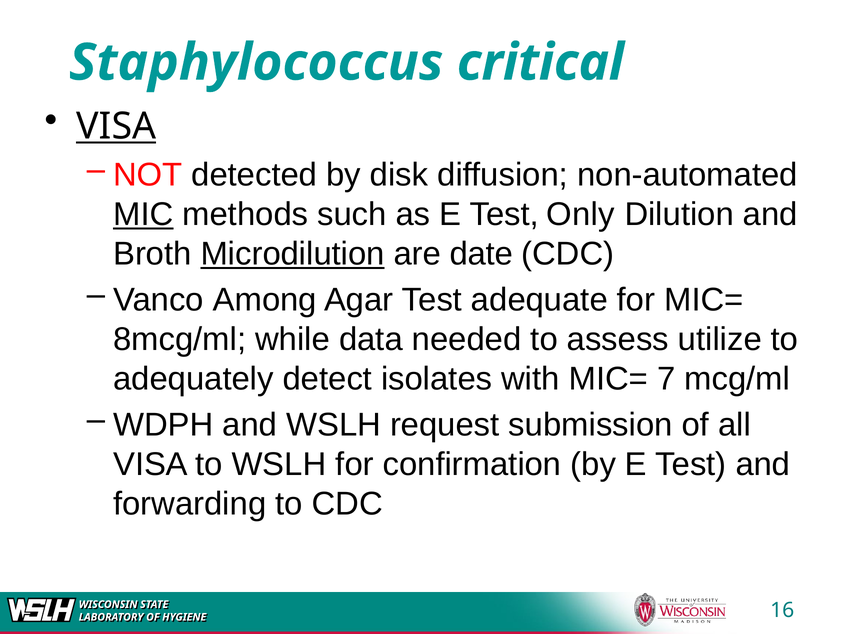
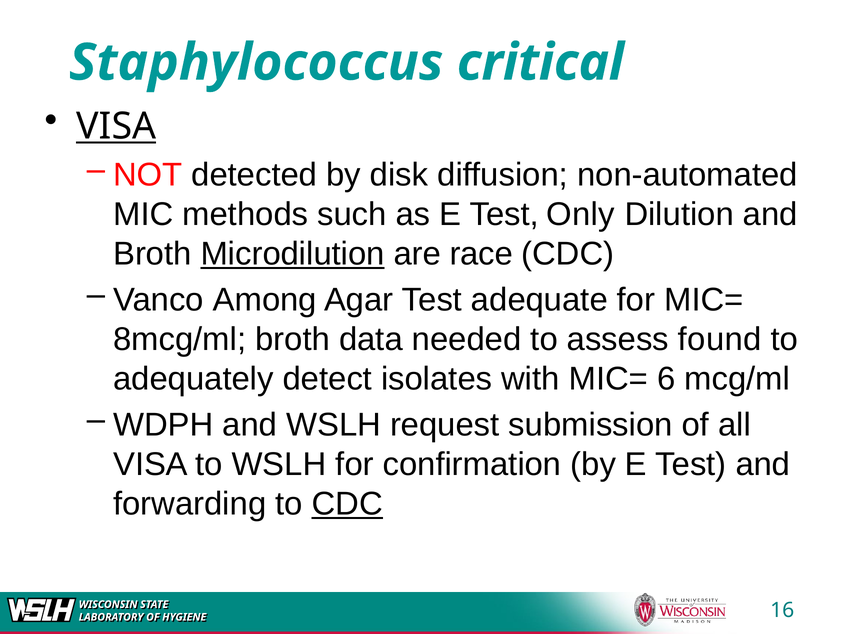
MIC underline: present -> none (143, 214)
date: date -> race (481, 254)
8mcg/ml while: while -> broth (293, 339)
utilize: utilize -> found (720, 339)
7: 7 -> 6 (666, 379)
CDC underline: none -> present (347, 504)
